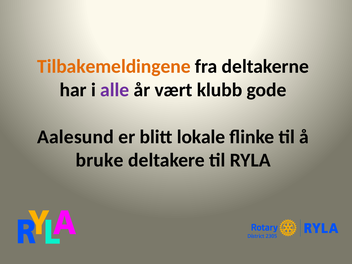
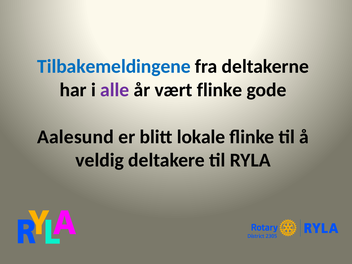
Tilbakemeldingene colour: orange -> blue (114, 66)
vært klubb: klubb -> flinke (220, 90)
bruke: bruke -> veldig (100, 160)
